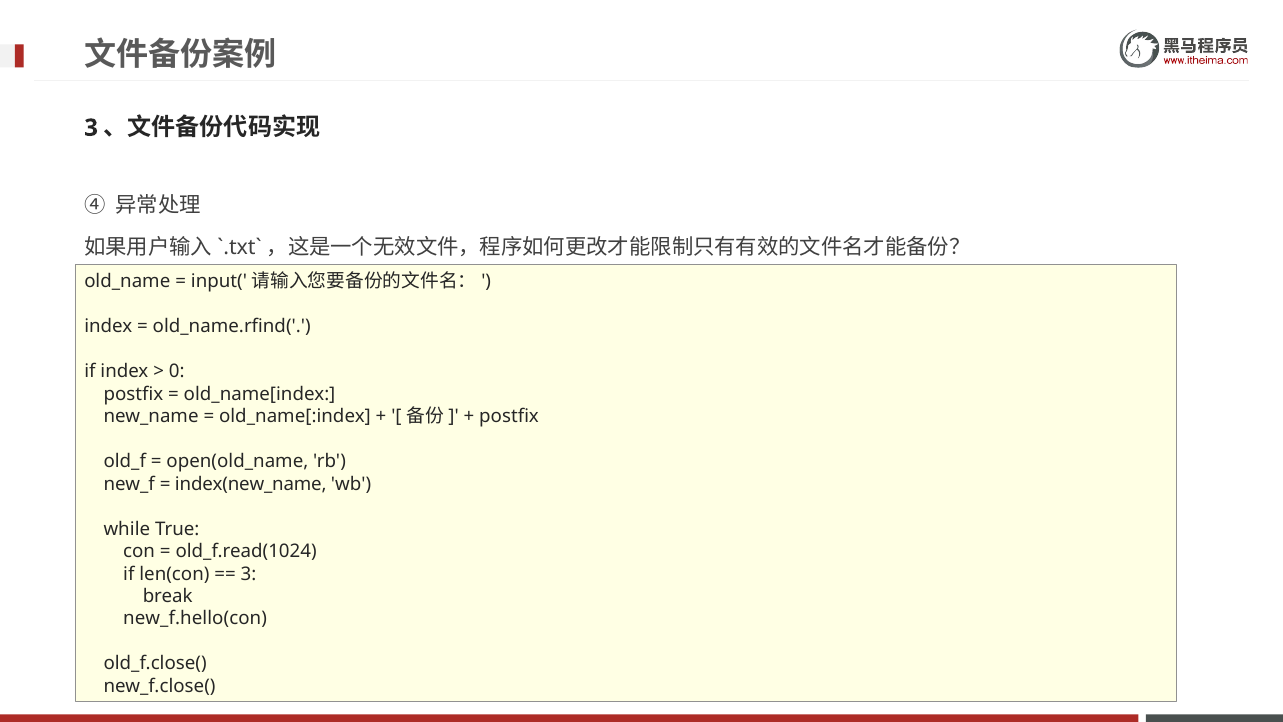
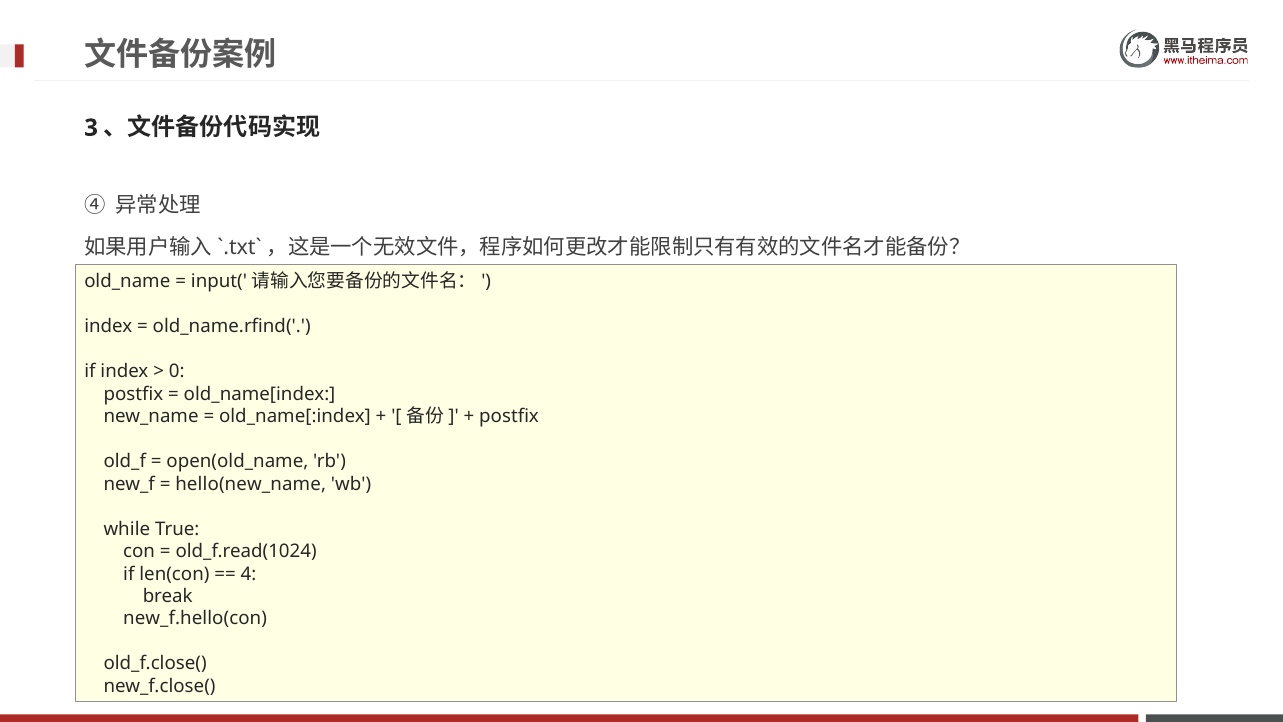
index(new_name: index(new_name -> hello(new_name (251, 484)
3: 3 -> 4 (249, 574)
